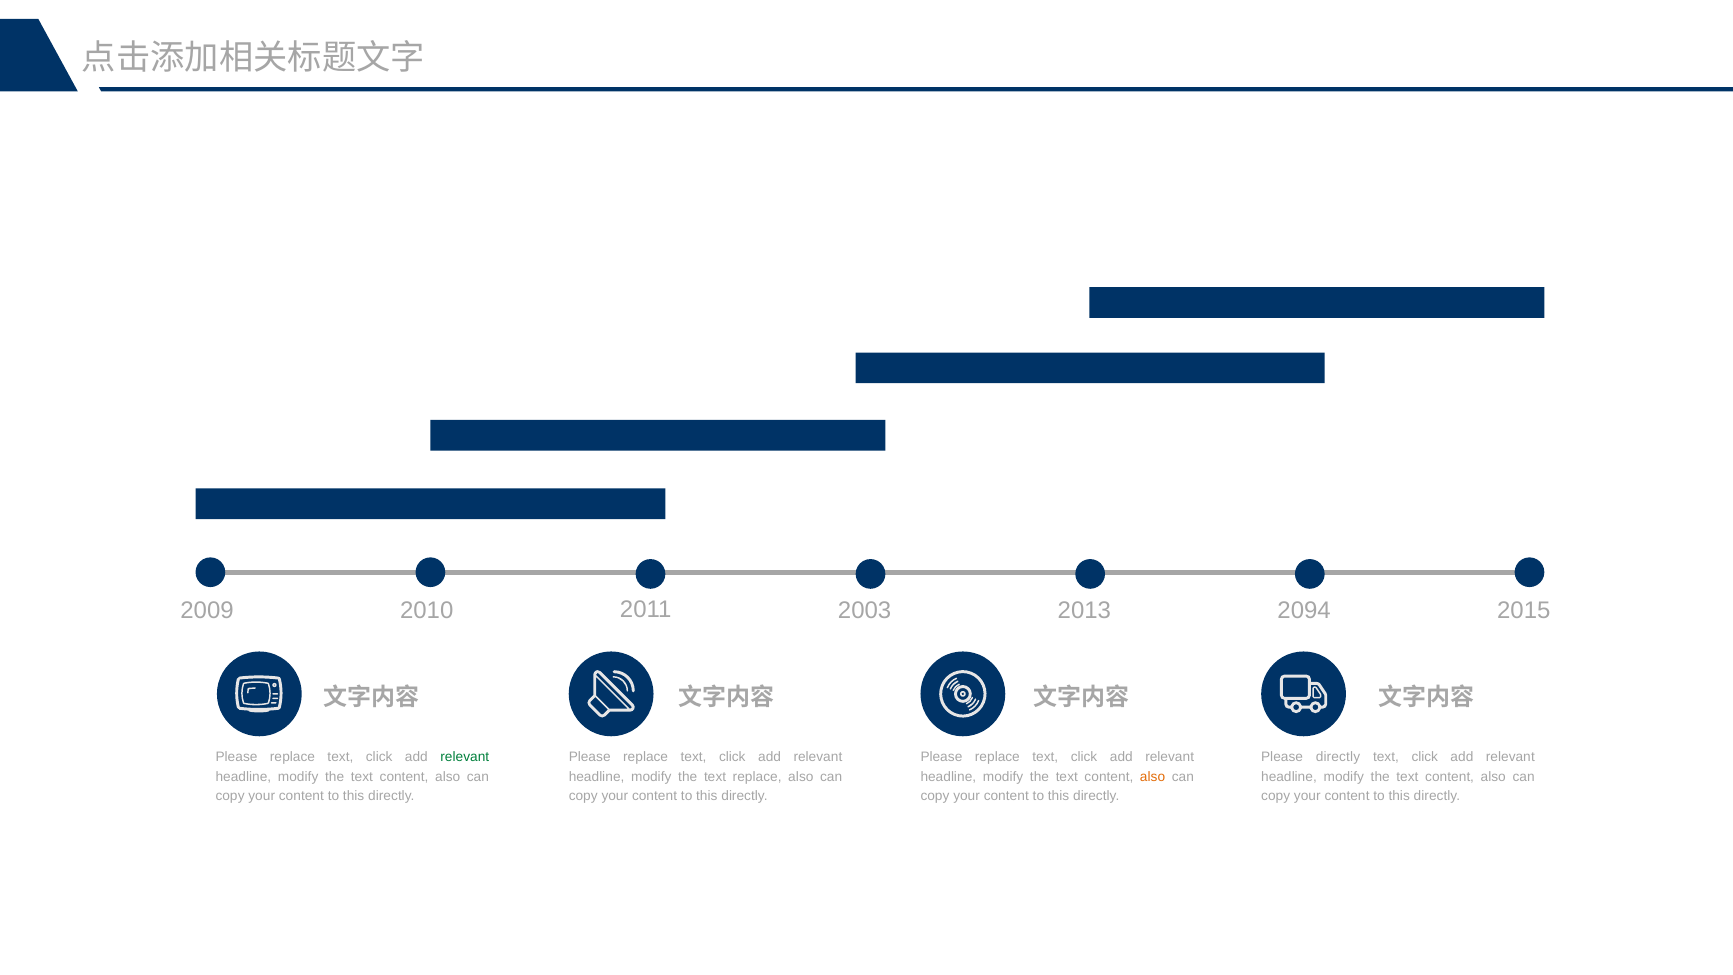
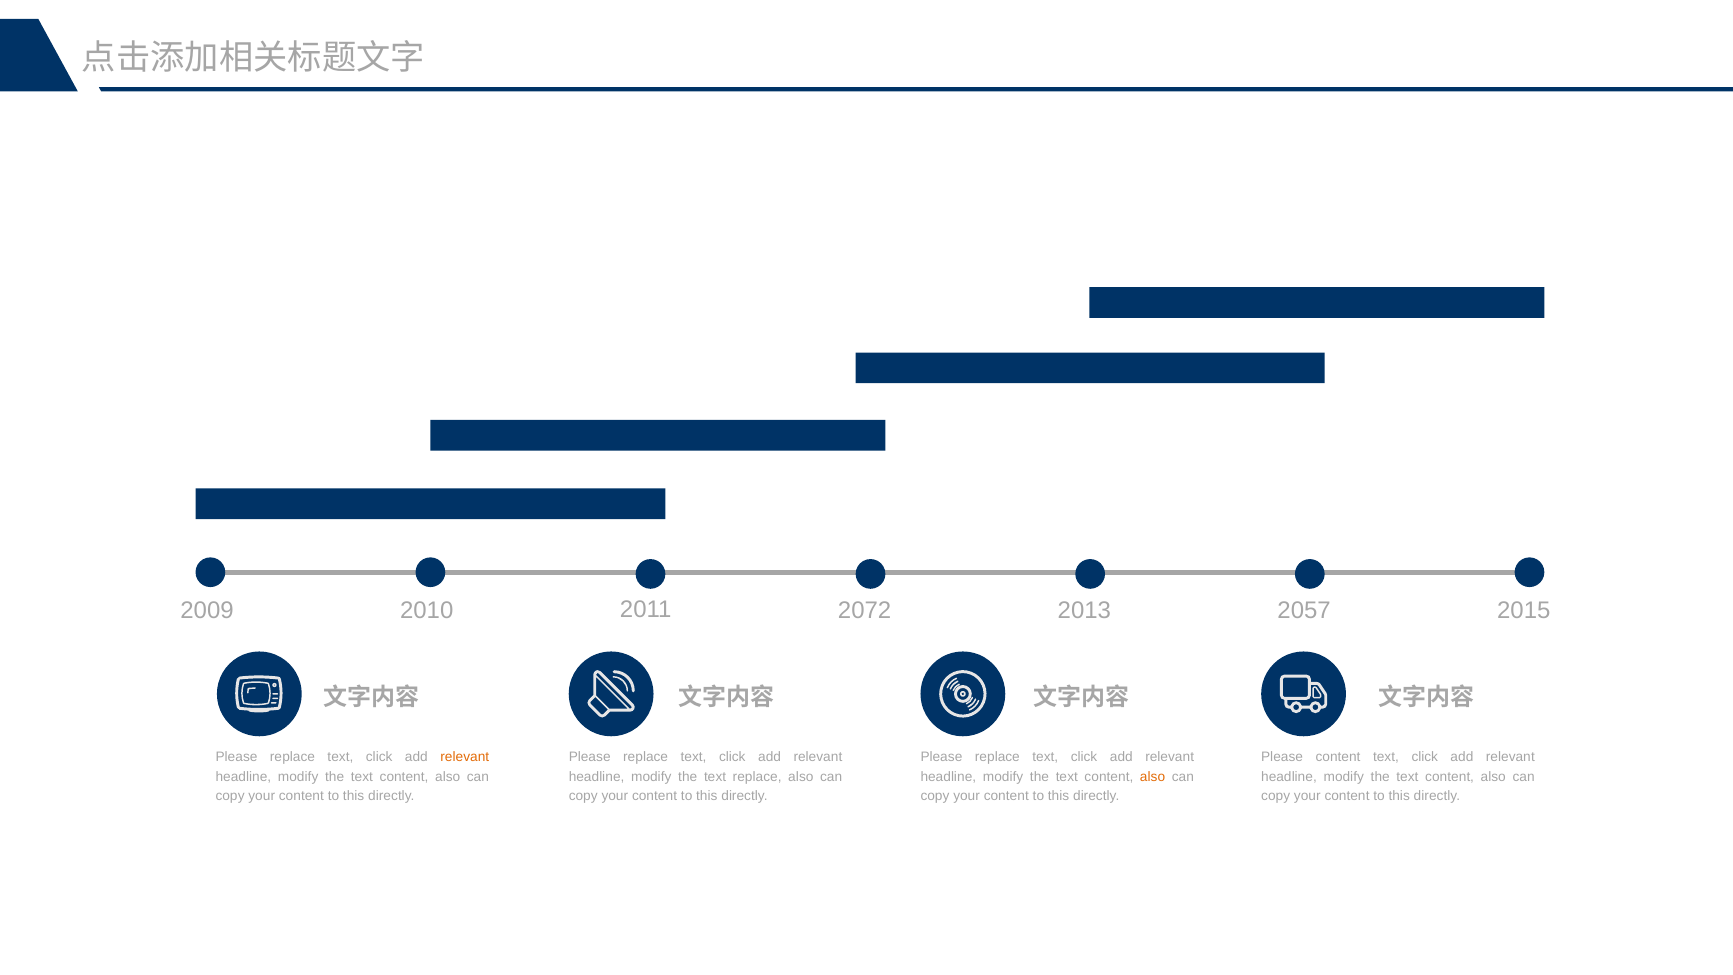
2003: 2003 -> 2072 (865, 610)
2094: 2094 -> 2057 (1304, 611)
relevant colour: green -> orange (465, 757)
Please directly: directly -> content (1338, 757)
